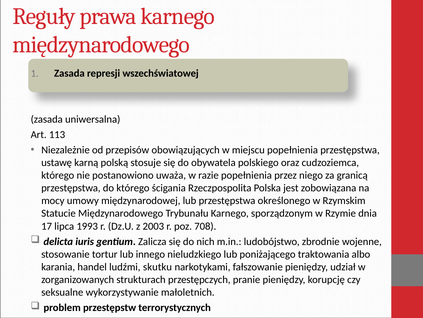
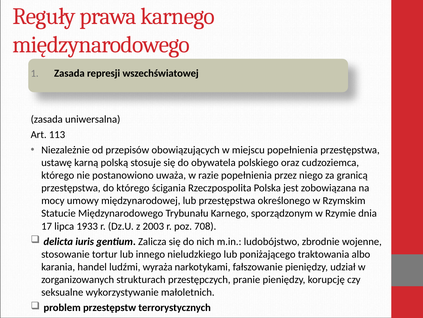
1993: 1993 -> 1933 (87, 226)
skutku: skutku -> wyraża (158, 266)
